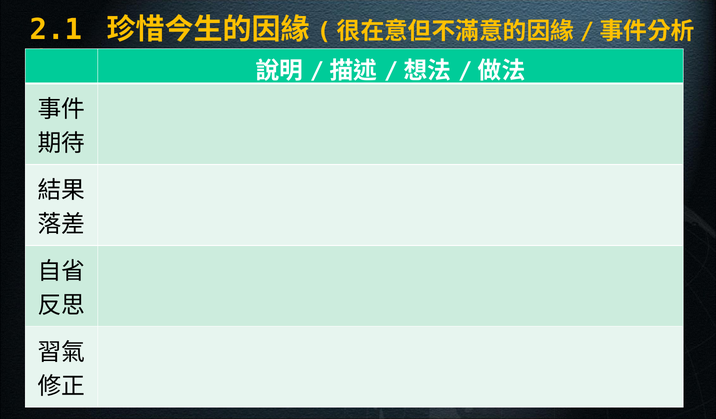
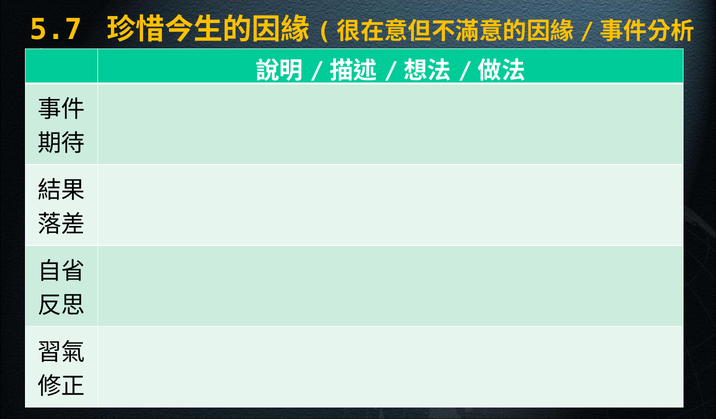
2.1: 2.1 -> 5.7 (56, 30)
